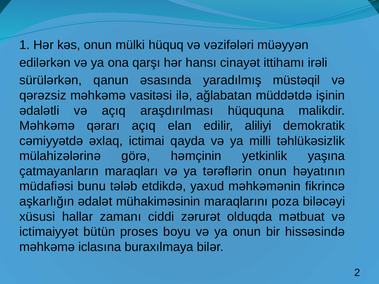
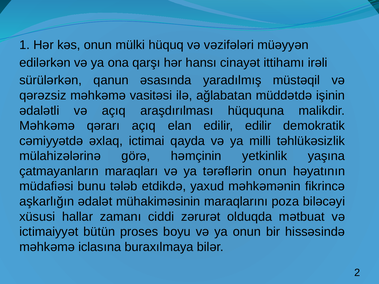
edilir aliliyi: aliliyi -> edilir (258, 126)
